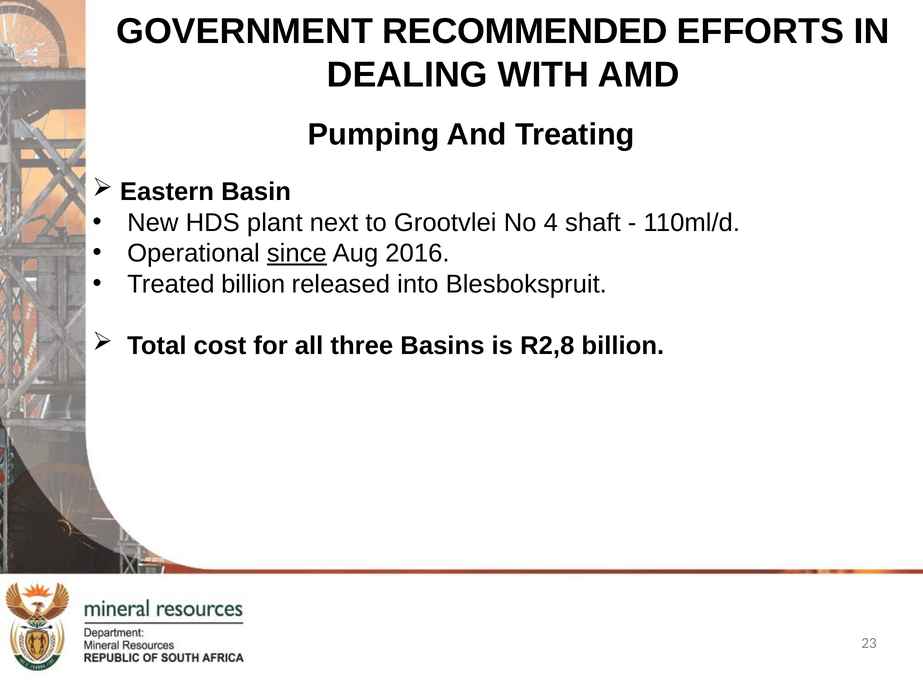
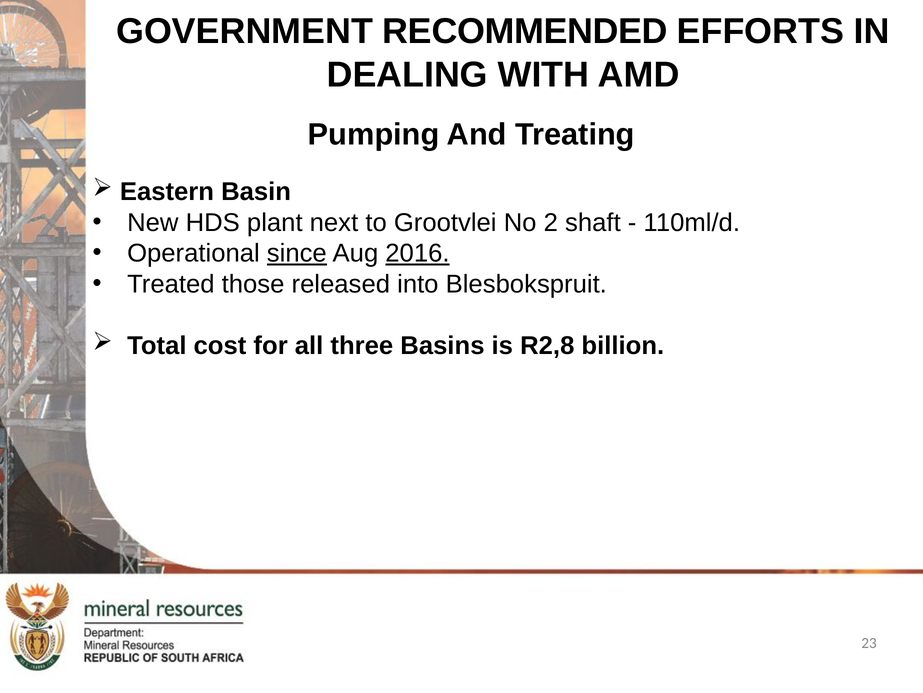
4: 4 -> 2 (551, 222)
2016 underline: none -> present (417, 253)
Treated billion: billion -> those (253, 284)
